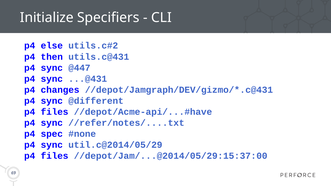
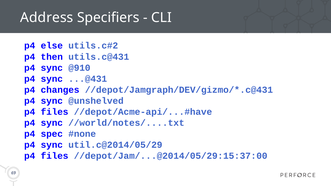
Initialize: Initialize -> Address (47, 18)
@447: @447 -> @910 (79, 68)
@different: @different -> @unshelved (96, 101)
//refer/notes/....txt: //refer/notes/....txt -> //world/notes/....txt (126, 123)
